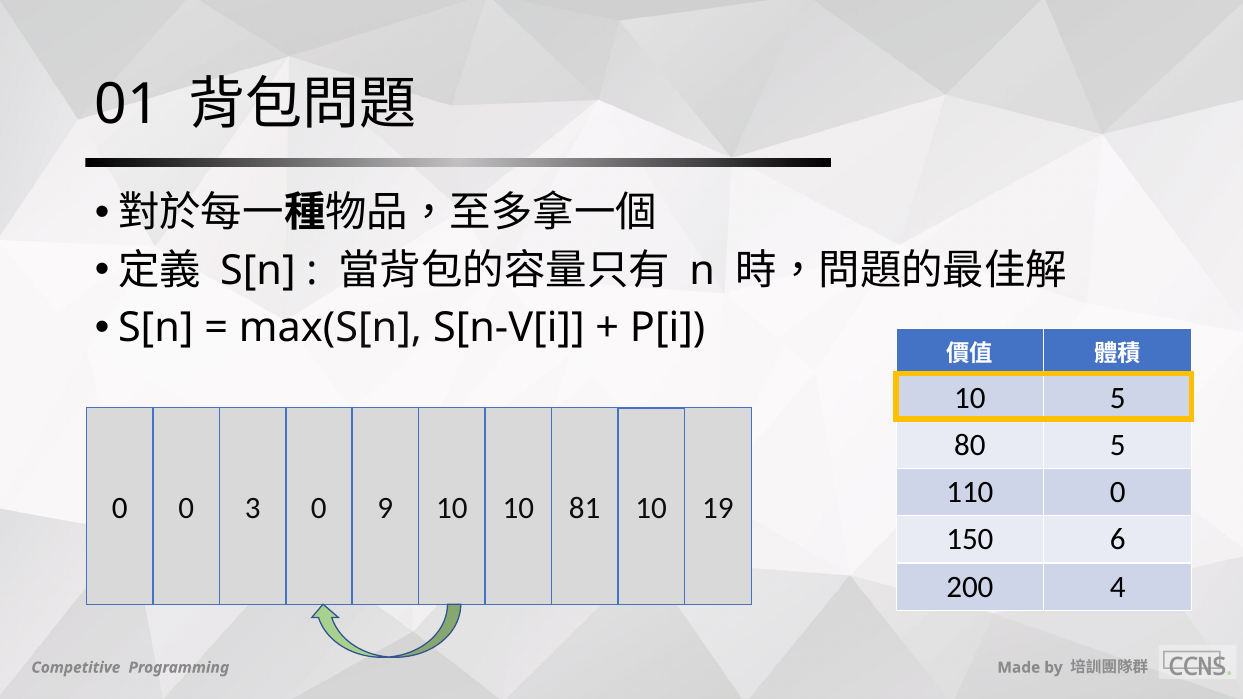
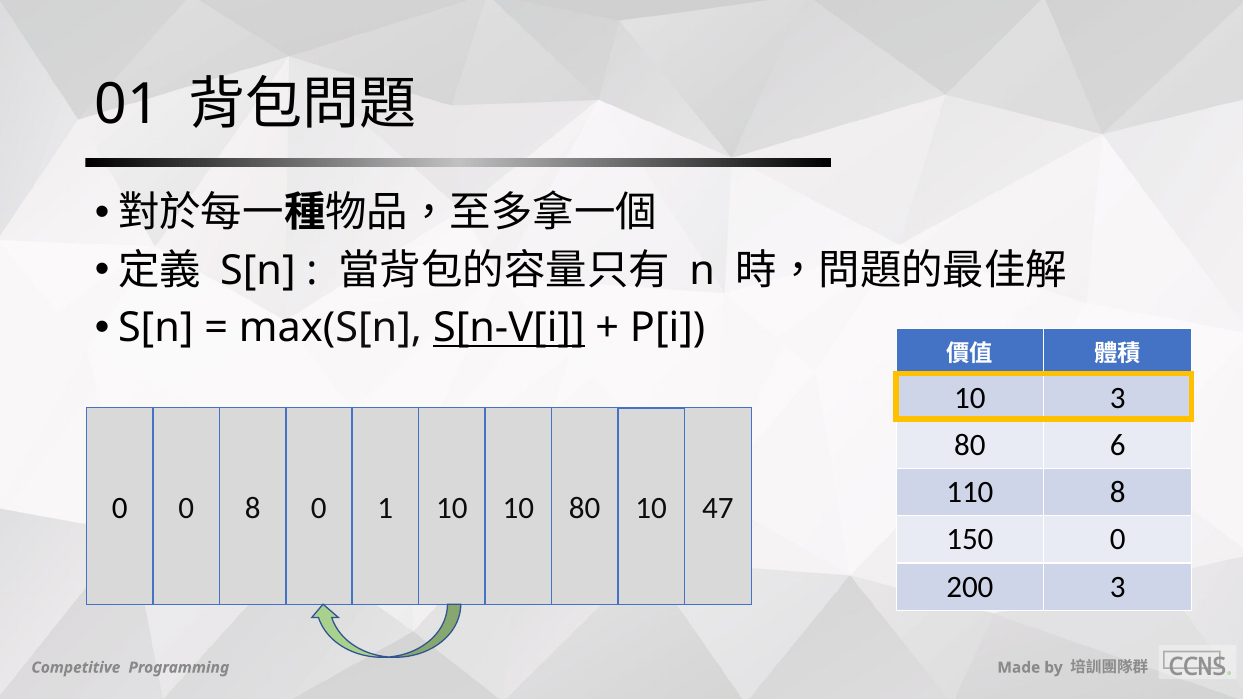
S[n-V[i underline: none -> present (509, 328)
10 5: 5 -> 3 (1118, 398)
80 5: 5 -> 6 (1118, 445)
110 0: 0 -> 8 (1118, 492)
0 3: 3 -> 8 (253, 508)
9: 9 -> 1 (385, 508)
10 81: 81 -> 80 (585, 508)
19: 19 -> 47 (718, 508)
150 6: 6 -> 0 (1118, 540)
200 4: 4 -> 3 (1118, 587)
